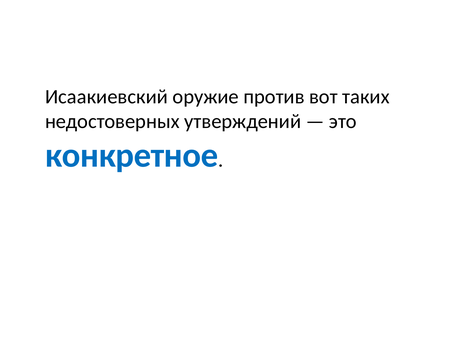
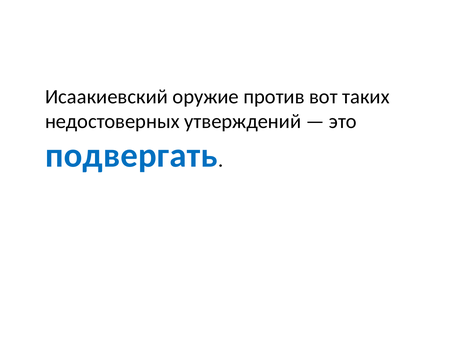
конкретное: конкретное -> подвергать (131, 156)
